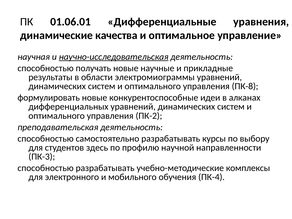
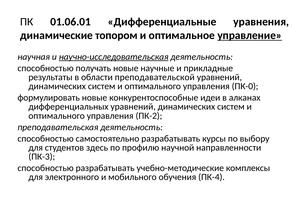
качества: качества -> топором (116, 35)
управление underline: none -> present (250, 35)
электромиограммы: электромиограммы -> преподавательской (155, 77)
ПК-8: ПК-8 -> ПК-0 (245, 86)
